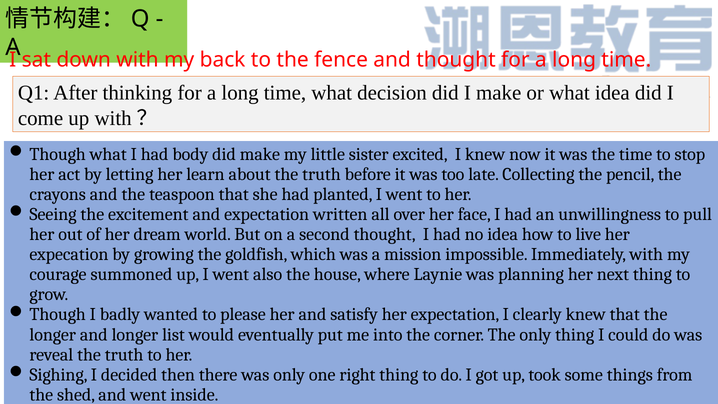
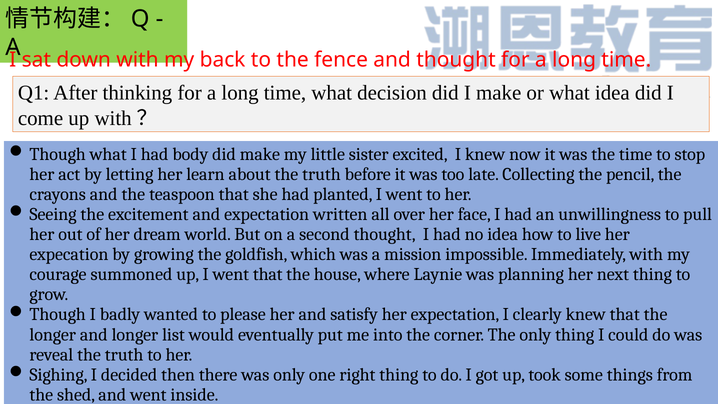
went also: also -> that (268, 274)
